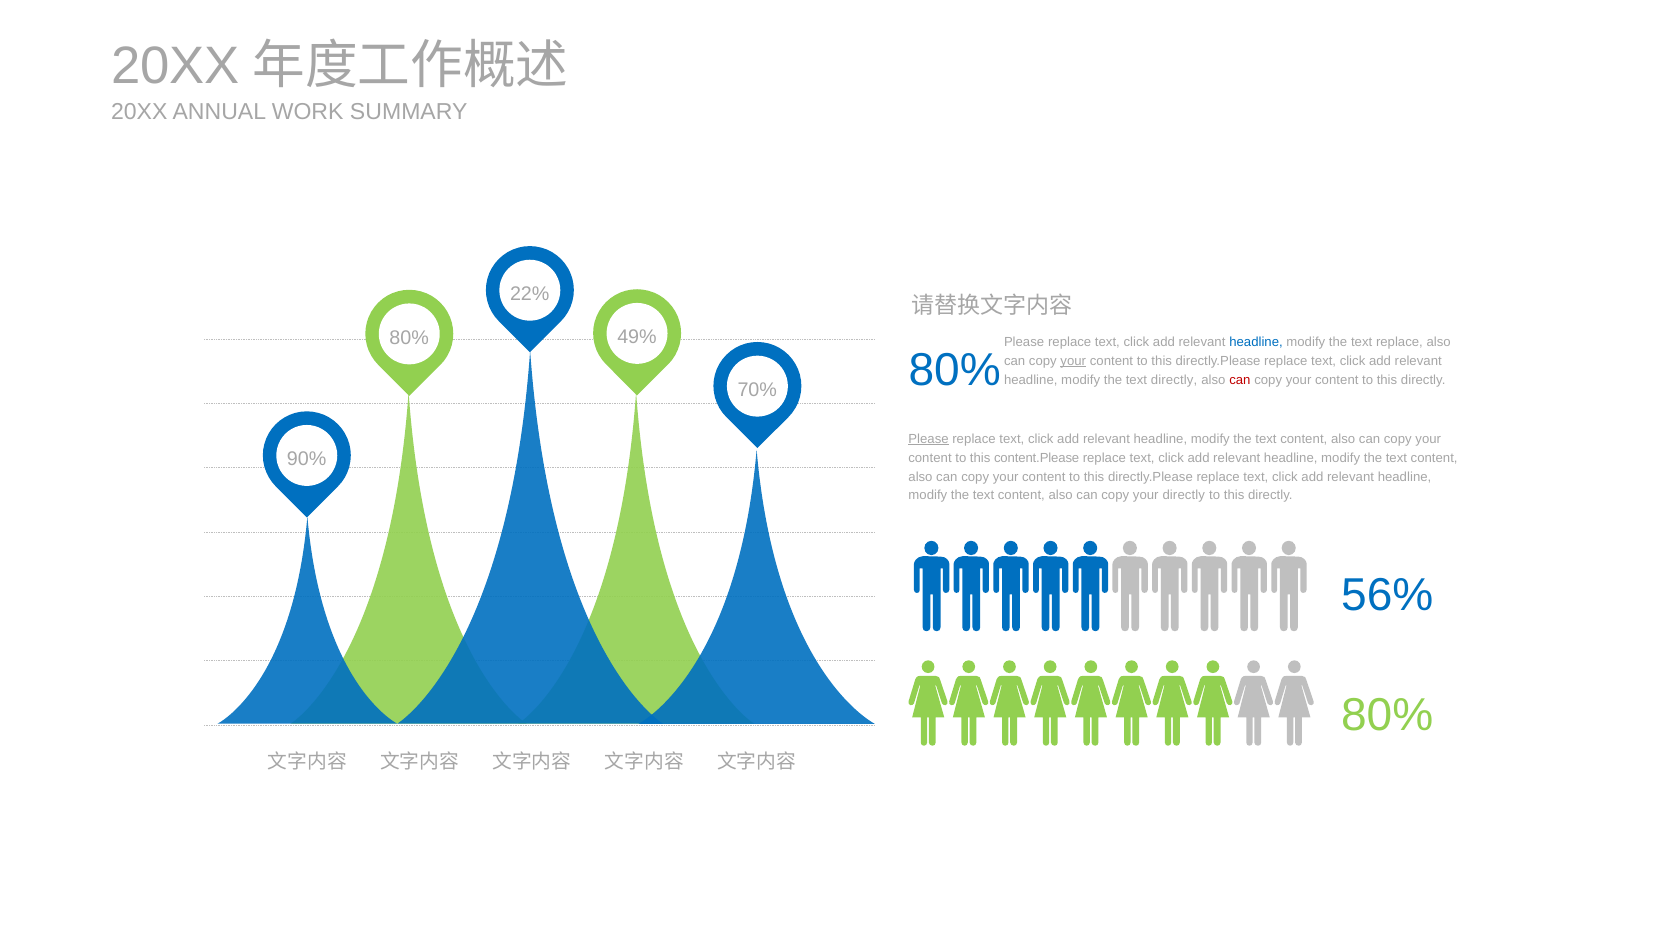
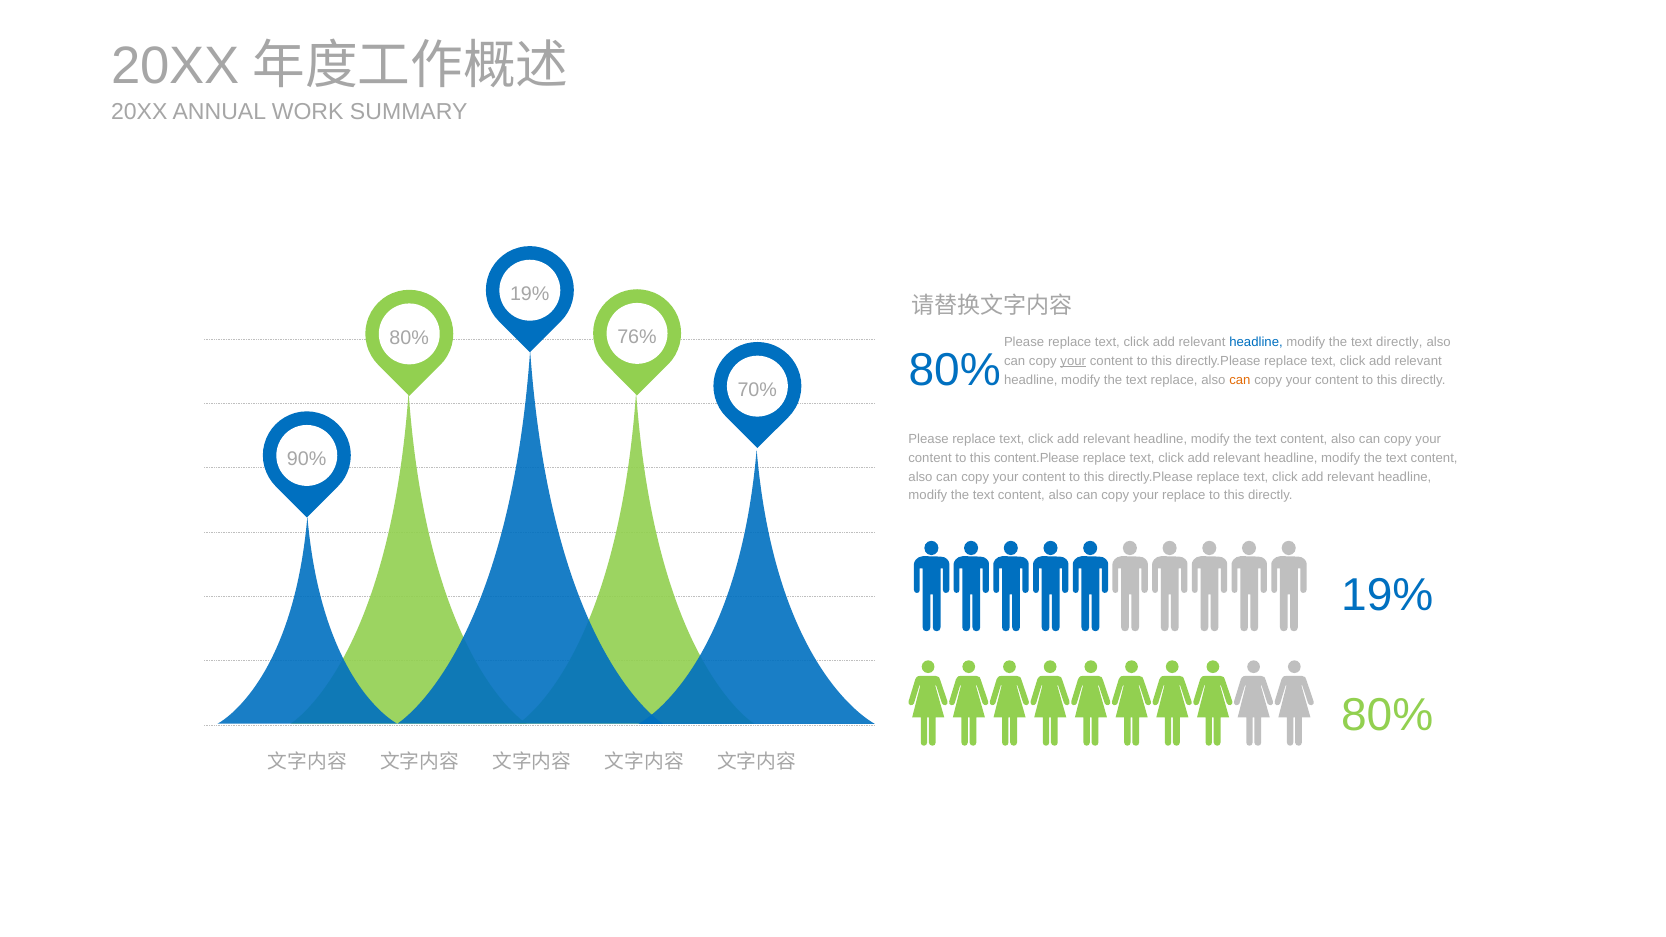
22%: 22% -> 19% (530, 294)
49%: 49% -> 76% (637, 337)
text replace: replace -> directly (1399, 342)
text directly: directly -> replace (1174, 380)
can colour: red -> orange (1240, 380)
Please underline: present -> none (929, 439)
your directly: directly -> replace (1184, 496)
56%: 56% -> 19% (1387, 595)
